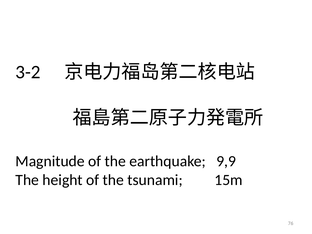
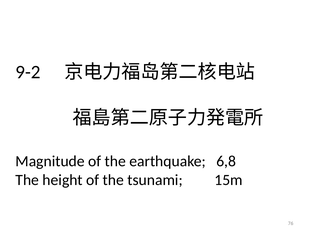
3-2: 3-2 -> 9-2 (28, 72)
9,9: 9,9 -> 6,8 (226, 161)
